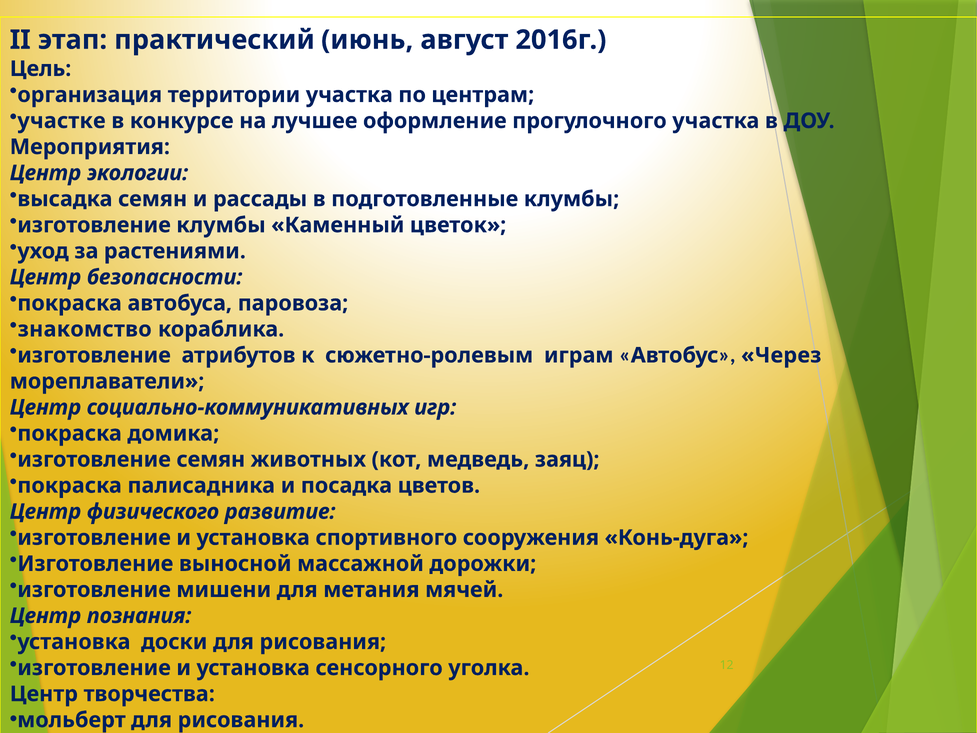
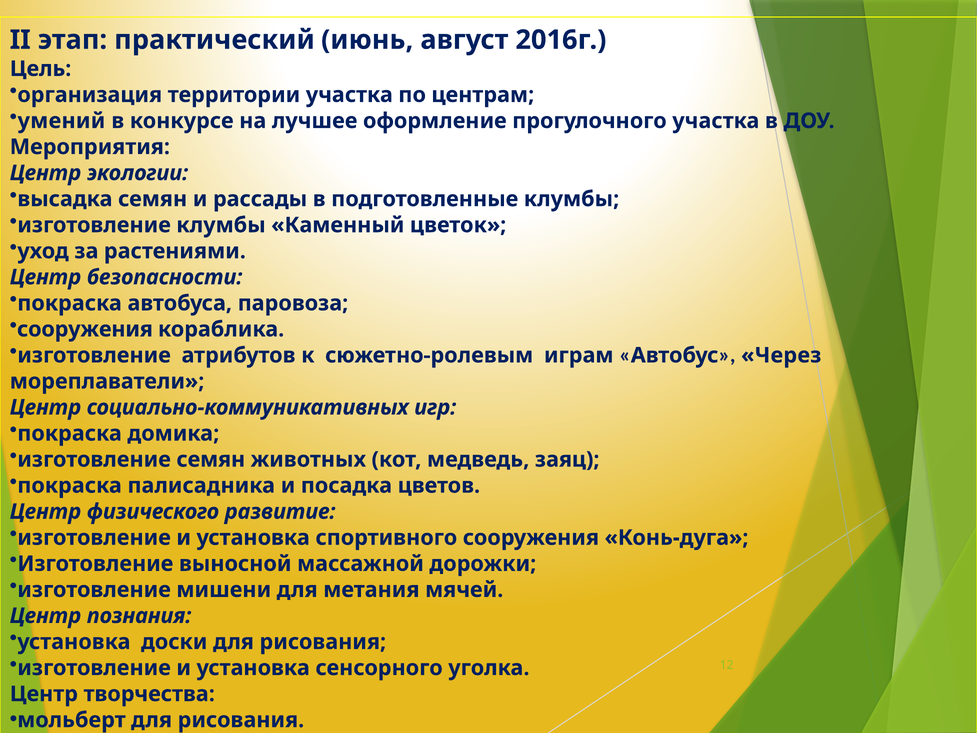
участке: участке -> умений (61, 121)
знакомство: знакомство -> сооружения (85, 329)
